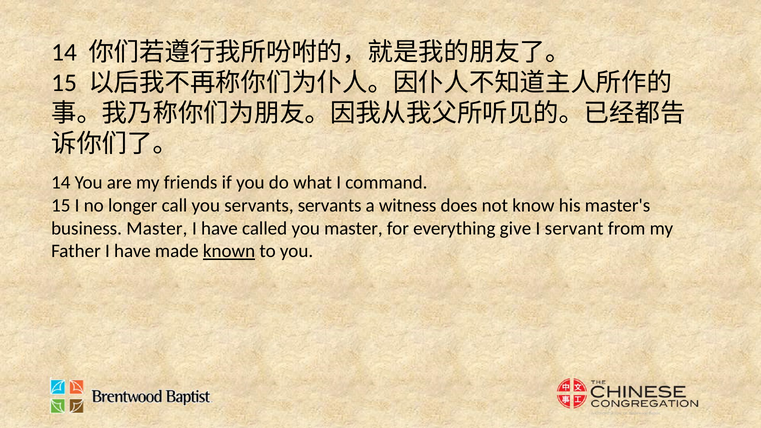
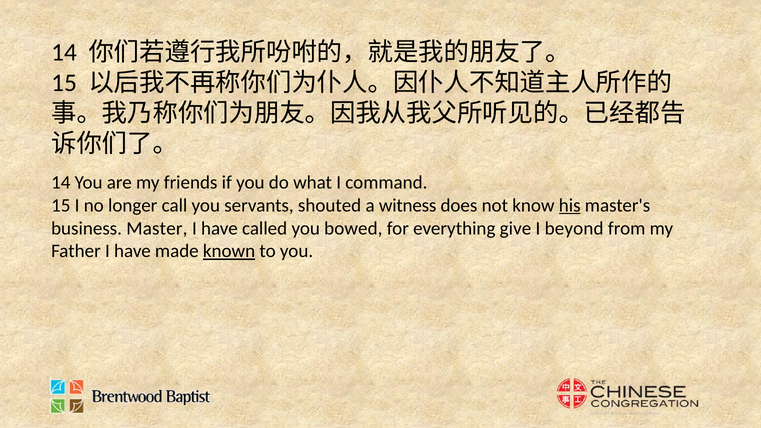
servants servants: servants -> shouted (330, 206)
his underline: none -> present (570, 206)
you master: master -> bowed (353, 228)
servant: servant -> beyond (574, 228)
